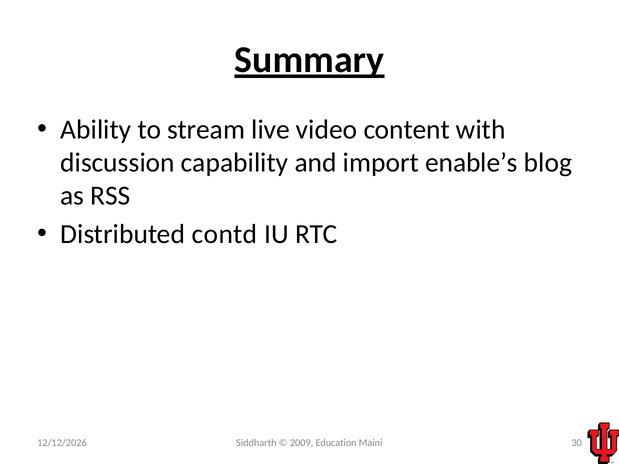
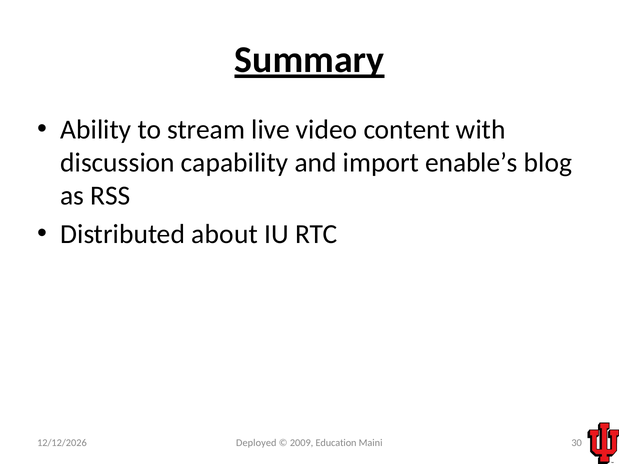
contd: contd -> about (225, 234)
Siddharth: Siddharth -> Deployed (256, 443)
